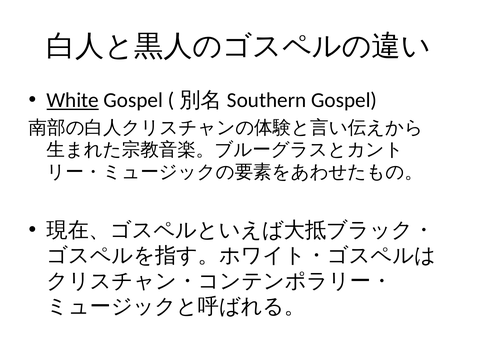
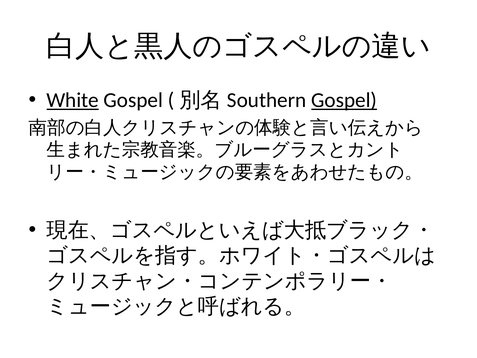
Gospel underline: none -> present (344, 100)
